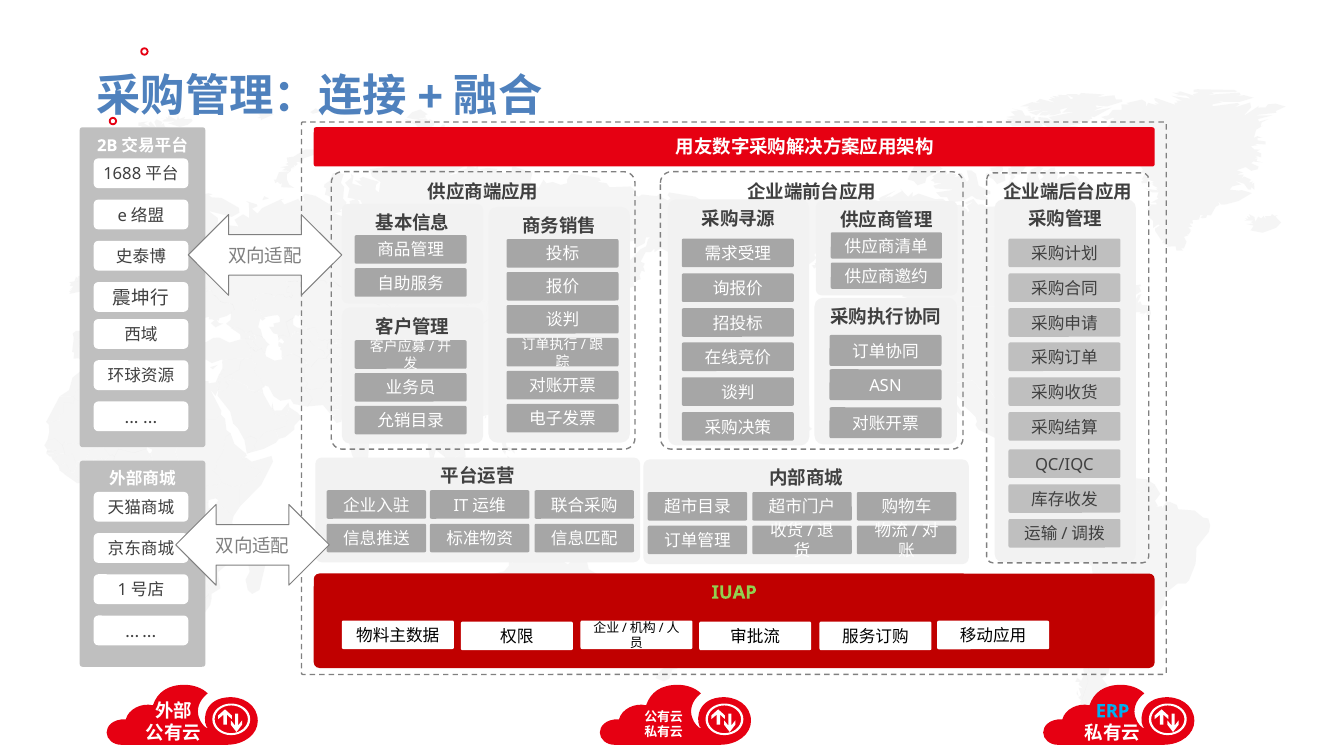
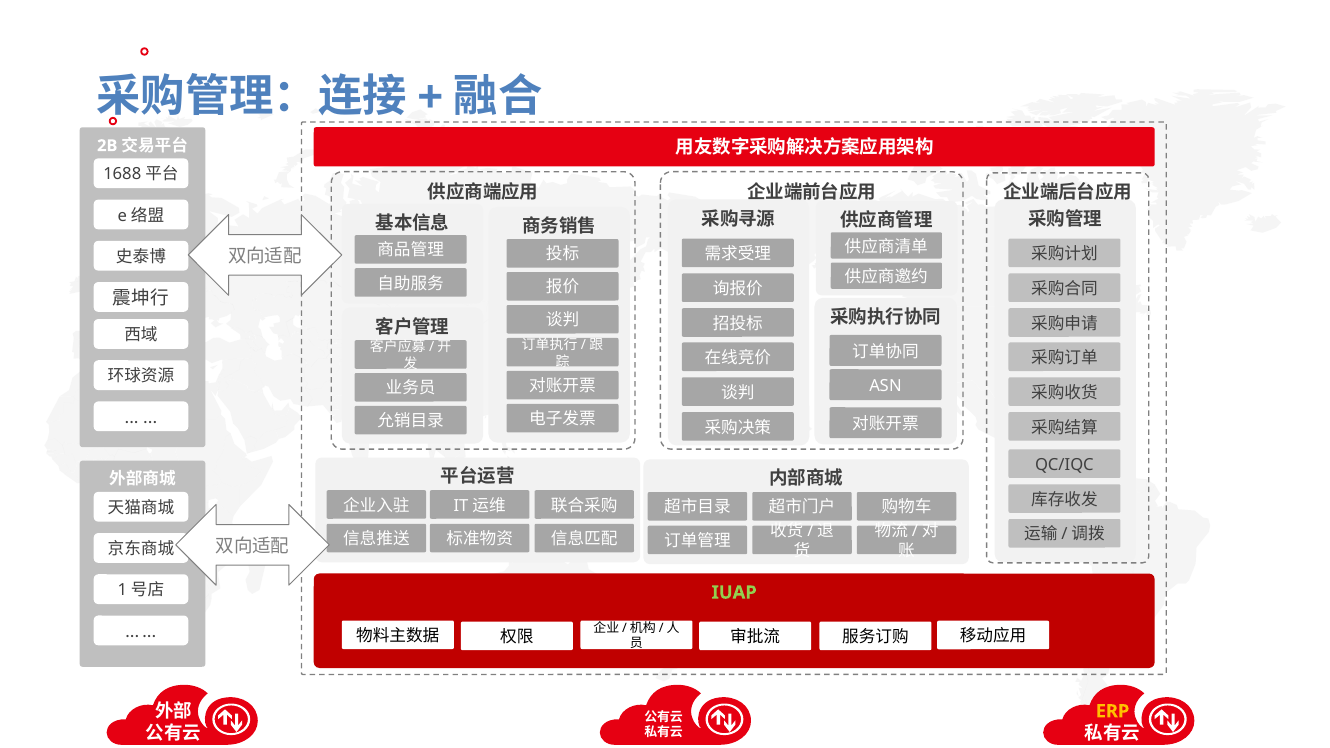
ERP colour: light blue -> yellow (1112, 711)
